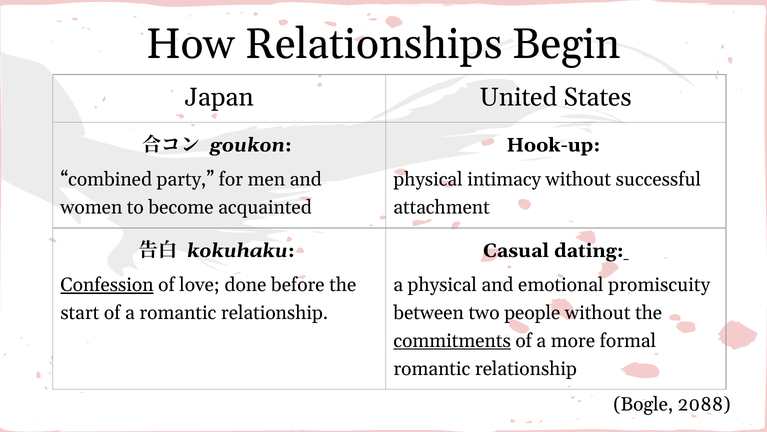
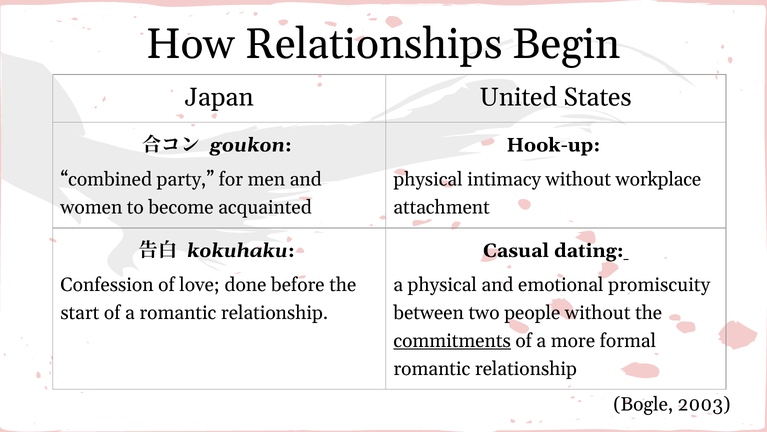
successful: successful -> workplace (658, 179)
Confession underline: present -> none (107, 285)
2088: 2088 -> 2003 (704, 404)
